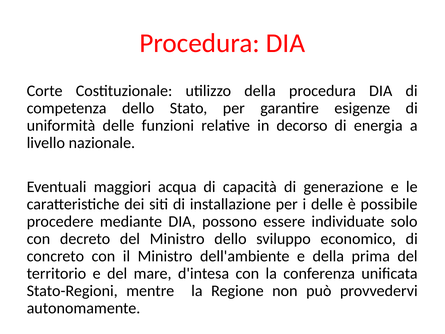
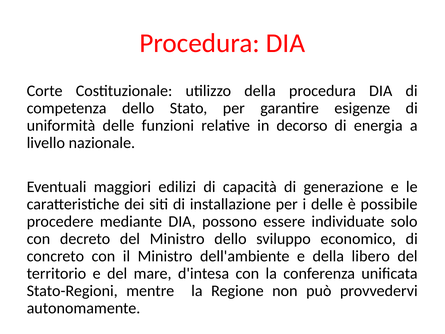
acqua: acqua -> edilizi (177, 187)
prima: prima -> libero (371, 256)
